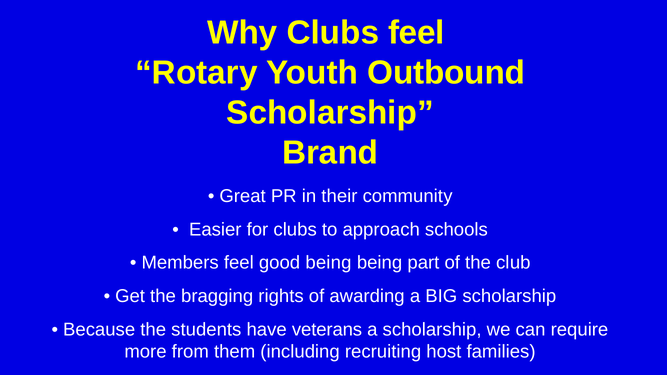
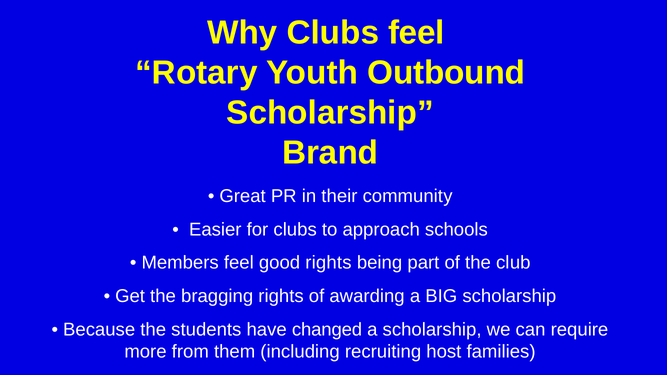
good being: being -> rights (328, 263)
veterans: veterans -> changed (327, 330)
